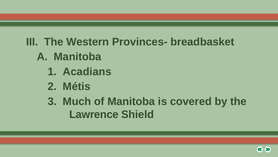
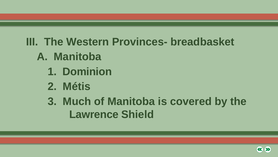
Acadians: Acadians -> Dominion (87, 71)
